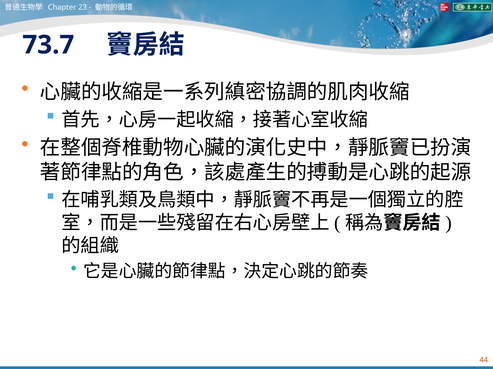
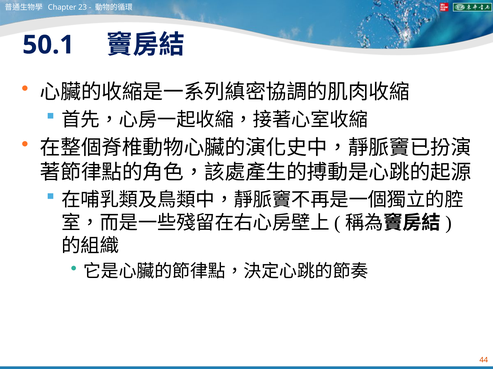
73.7: 73.7 -> 50.1 (48, 45)
